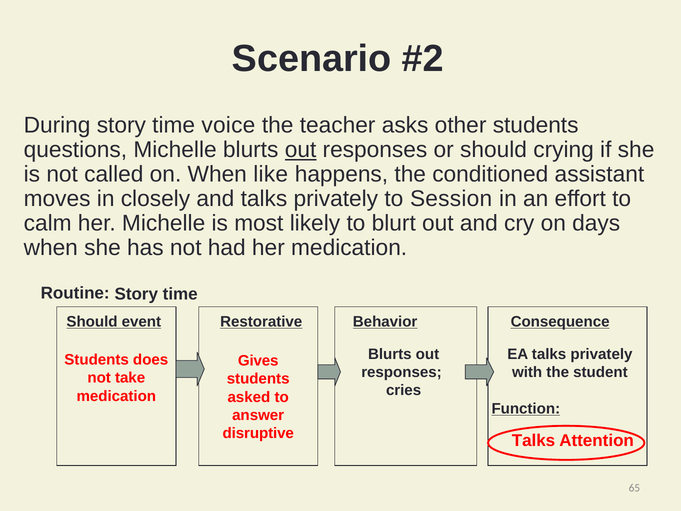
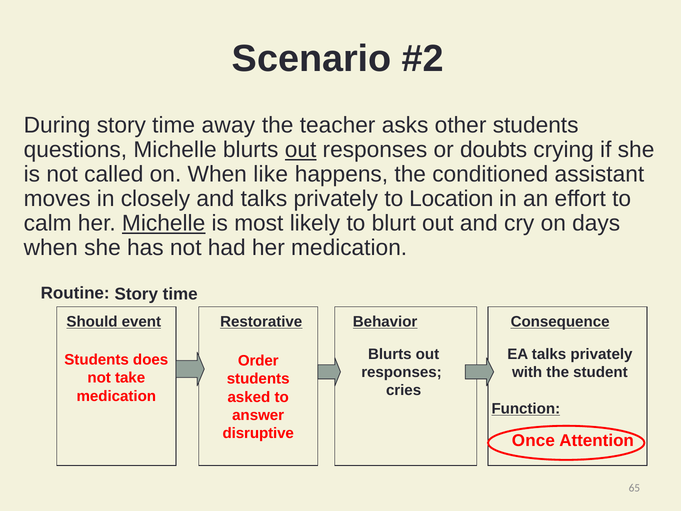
voice: voice -> away (228, 125)
or should: should -> doubts (494, 150)
Session: Session -> Location (451, 199)
Michelle underline: none -> present (164, 223)
Gives: Gives -> Order (258, 361)
Talks: Talks -> Once (533, 440)
